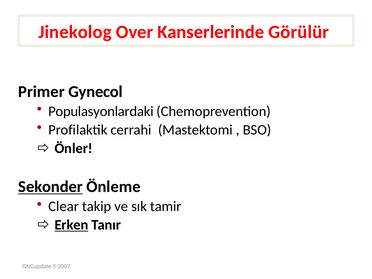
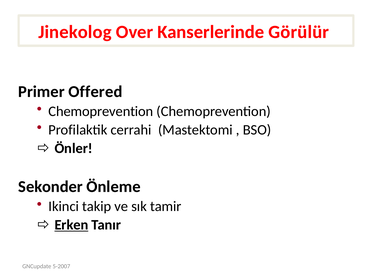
Gynecol: Gynecol -> Offered (95, 92)
Populasyonlardaki: Populasyonlardaki -> Chemoprevention (101, 111)
Sekonder underline: present -> none (50, 187)
Clear: Clear -> Ikinci (64, 206)
